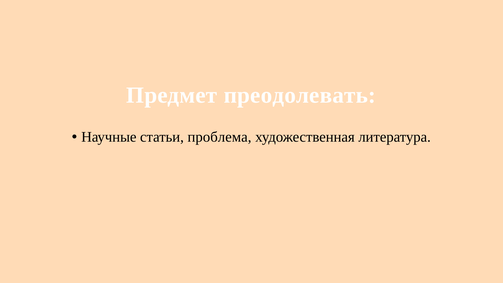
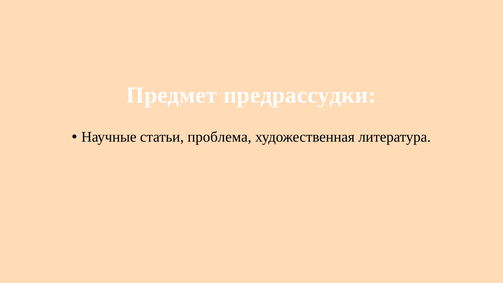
преодолевать: преодолевать -> предрассудки (300, 95)
